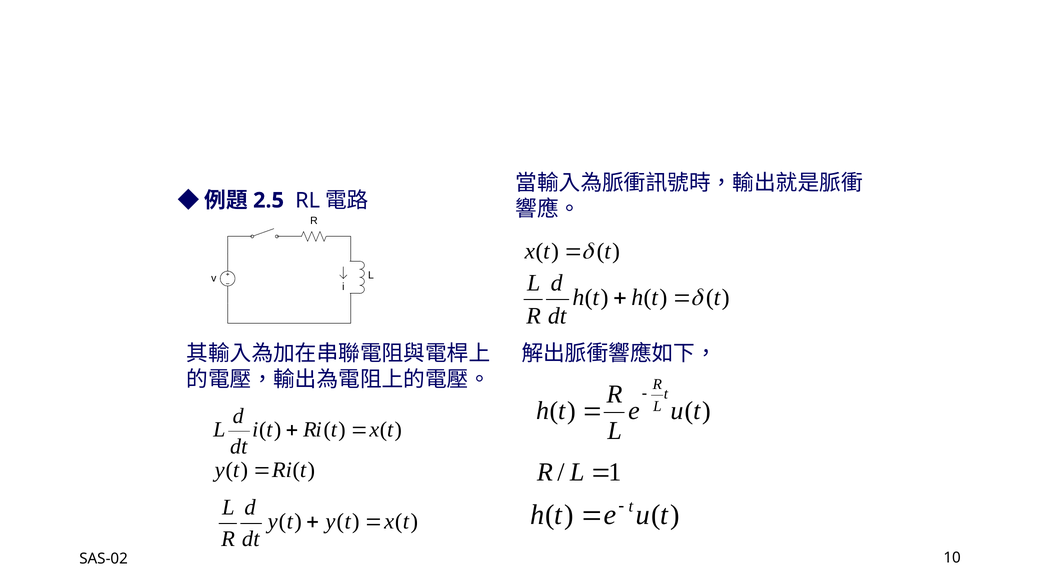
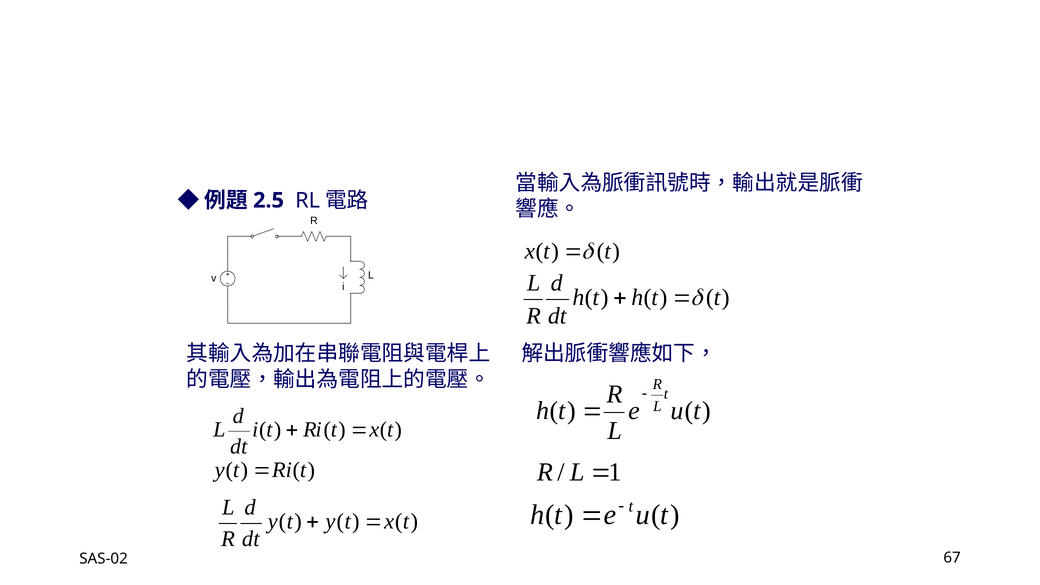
10: 10 -> 67 (952, 558)
